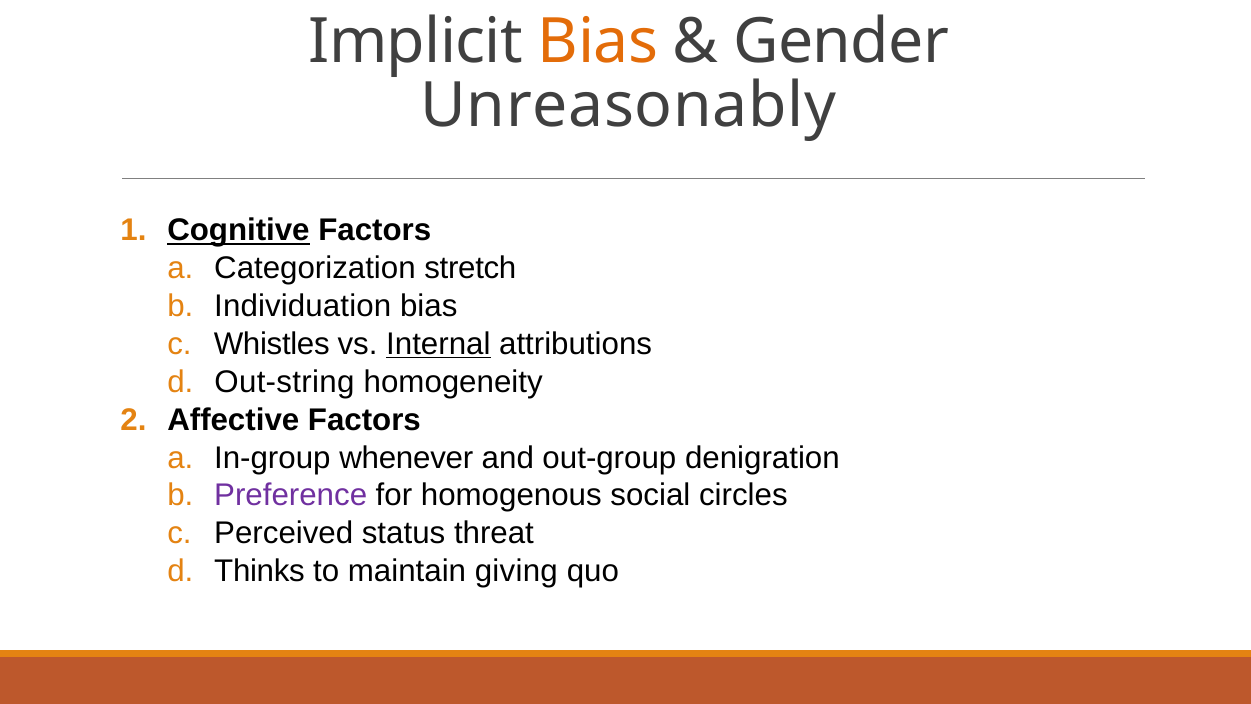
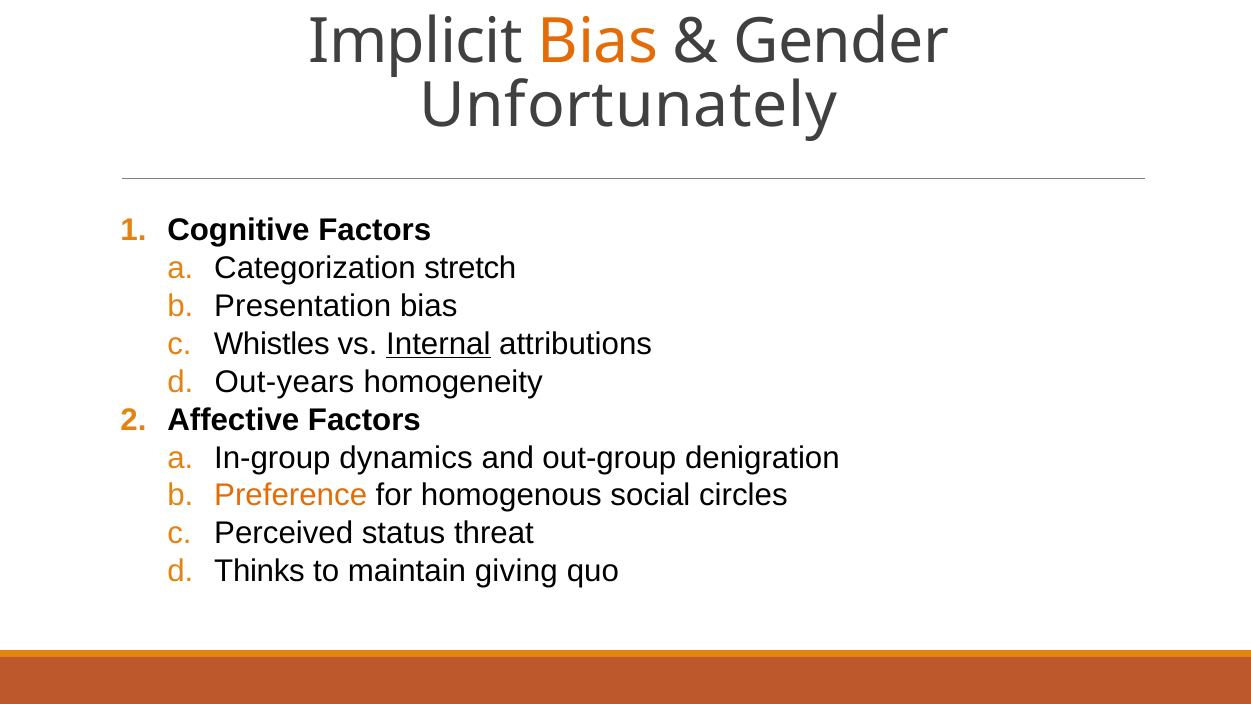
Unreasonably: Unreasonably -> Unfortunately (628, 106)
Cognitive underline: present -> none (238, 230)
Individuation: Individuation -> Presentation (303, 306)
Out-string: Out-string -> Out-years (284, 382)
whenever: whenever -> dynamics (406, 457)
Preference colour: purple -> orange (291, 495)
